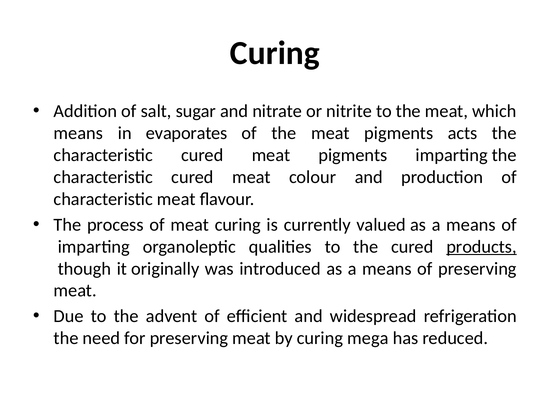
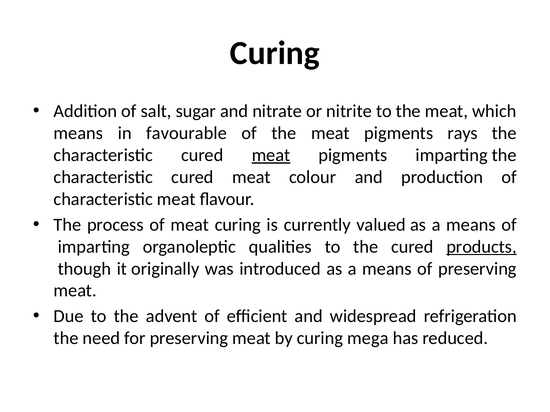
evaporates: evaporates -> favourable (187, 133)
acts: acts -> rays (463, 133)
meat underline: none -> present (271, 155)
